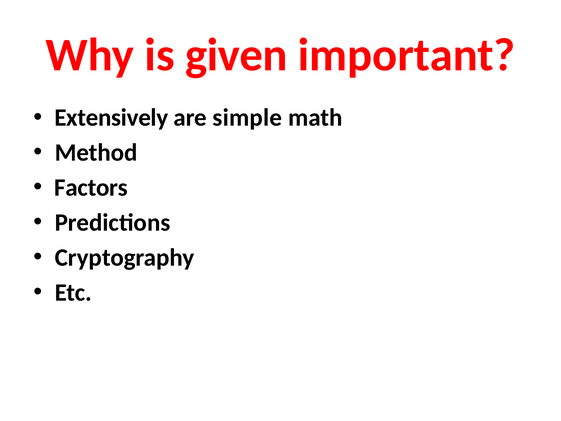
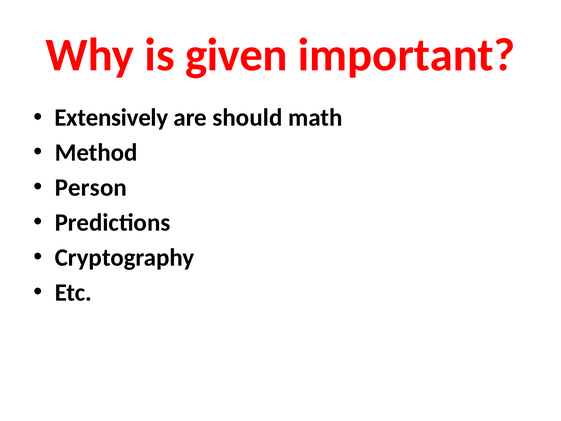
simple: simple -> should (247, 118)
Factors: Factors -> Person (91, 188)
